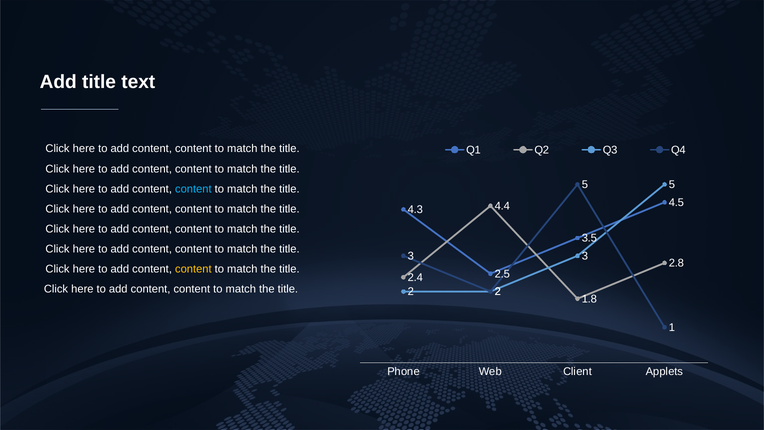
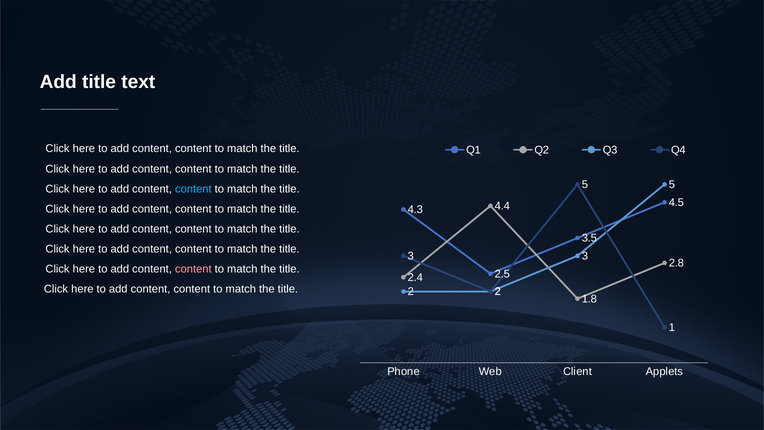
content colour: yellow -> pink (193, 269)
